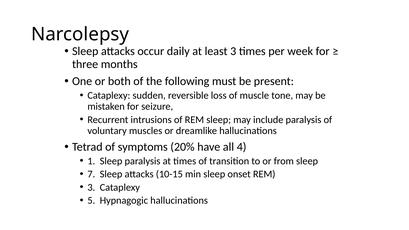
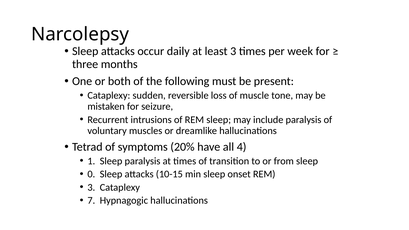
7: 7 -> 0 (91, 174)
5: 5 -> 7 (91, 201)
